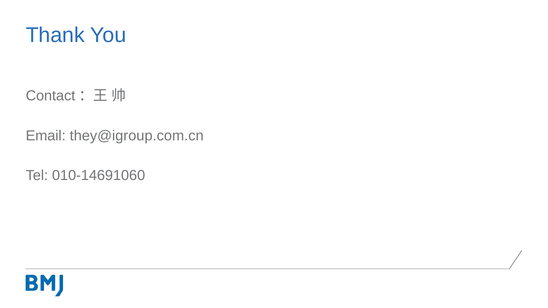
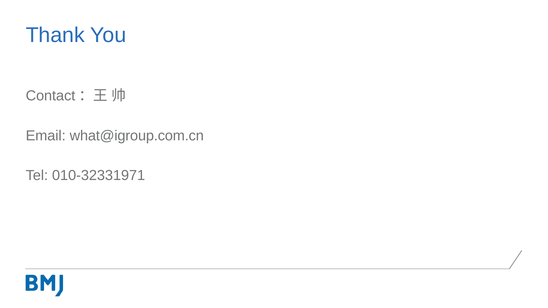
they@igroup.com.cn: they@igroup.com.cn -> what@igroup.com.cn (137, 136)
010-14691060: 010-14691060 -> 010-32331971 (99, 176)
